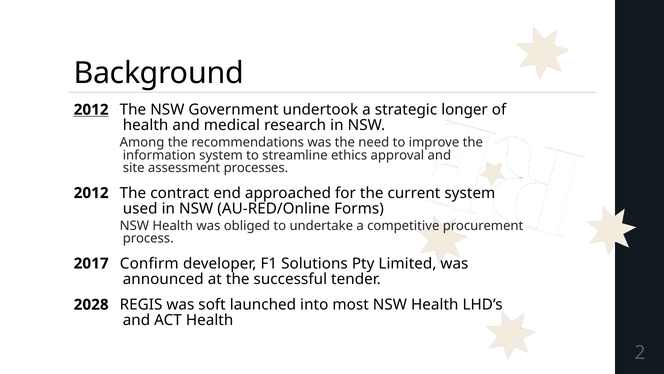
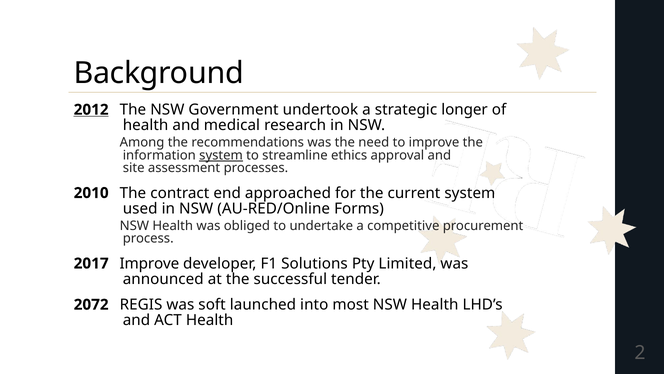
system underline: none -> present (221, 155)
2012: 2012 -> 2010 (91, 193)
2017 Confirm: Confirm -> Improve (149, 263)
2028: 2028 -> 2072 (91, 304)
